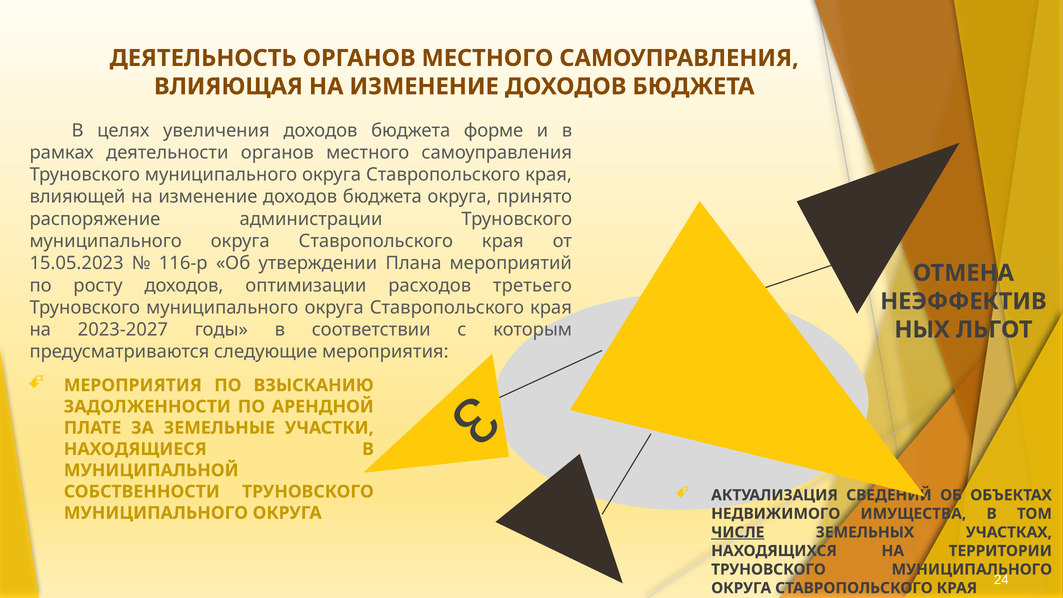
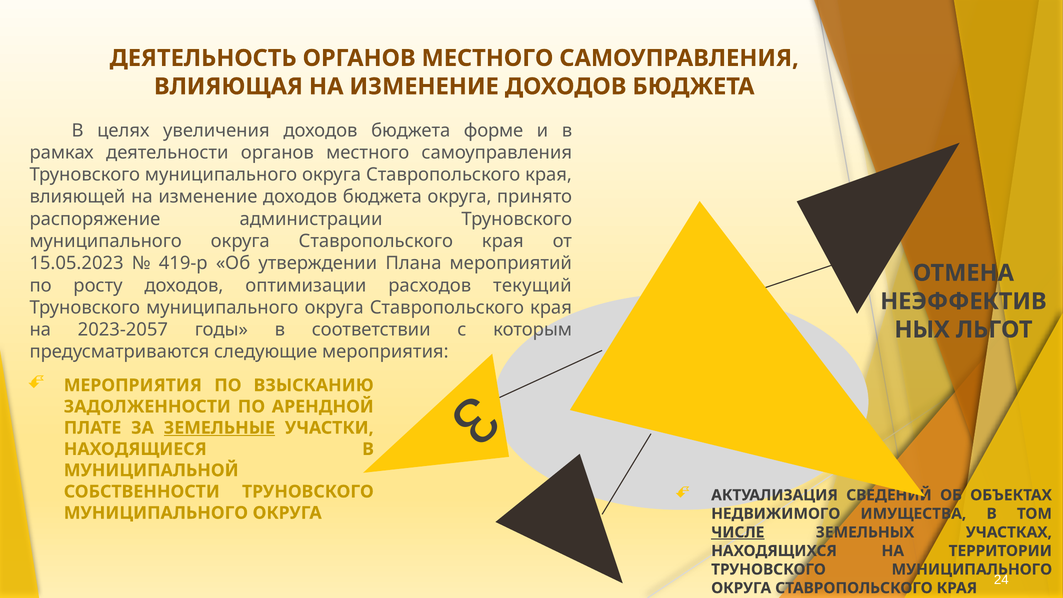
116-р: 116-р -> 419-р (183, 263)
третьего: третьего -> текущий (532, 285)
2023-2027: 2023-2027 -> 2023-2057 (123, 330)
ЗЕМЕЛЬНЫЕ underline: none -> present (219, 428)
